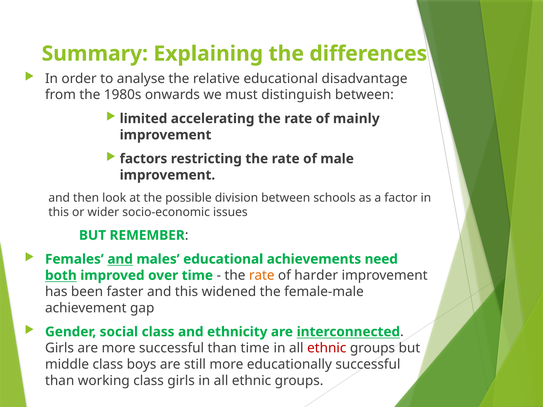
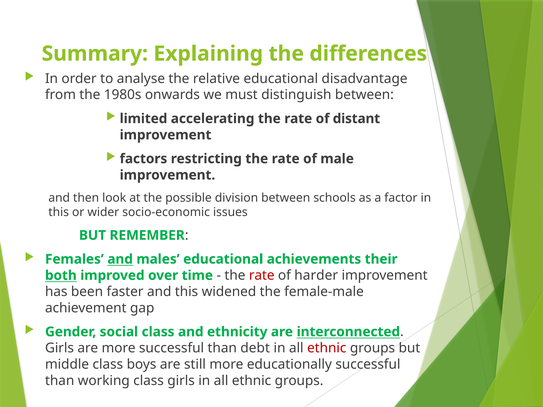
mainly: mainly -> distant (356, 119)
need: need -> their (381, 259)
rate colour: orange -> red (262, 276)
than time: time -> debt (255, 348)
